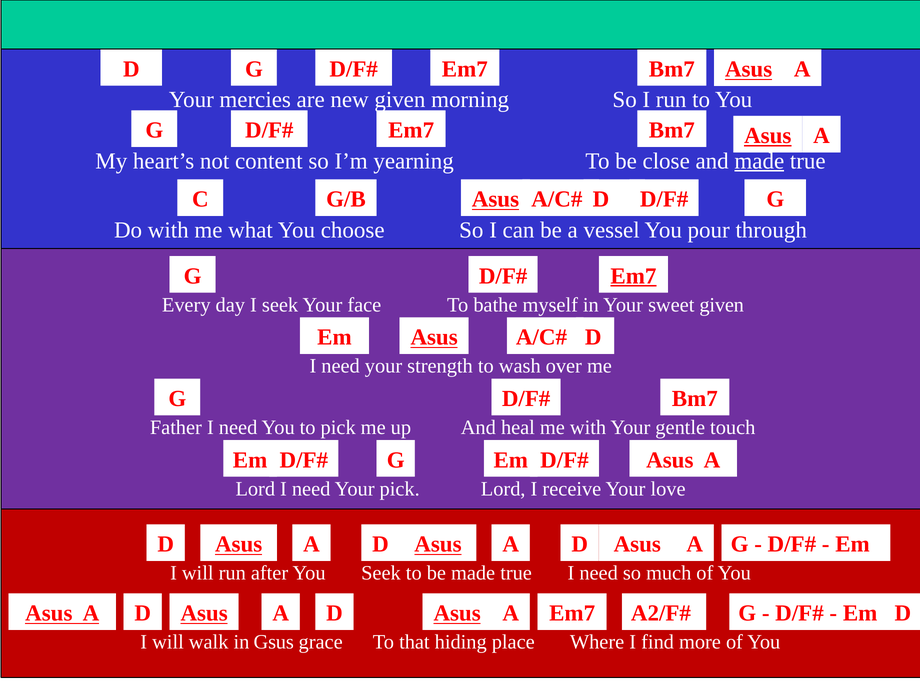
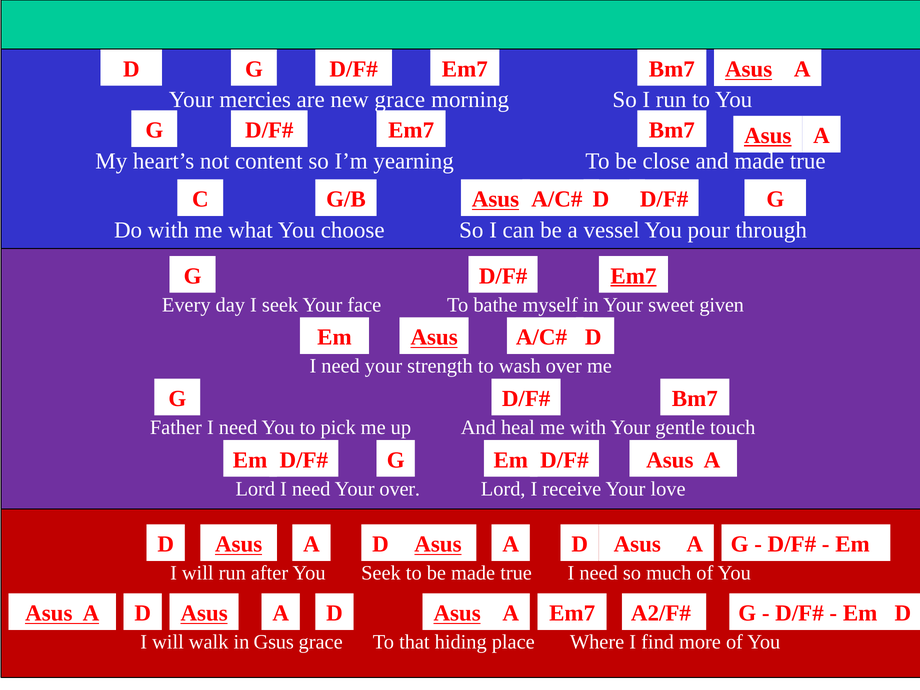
new given: given -> grace (400, 100)
made underline: present -> none (759, 161)
Your pick: pick -> over (400, 489)
